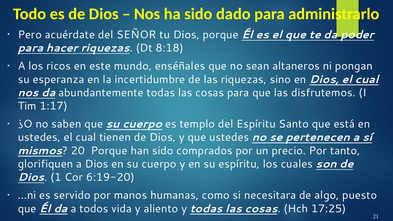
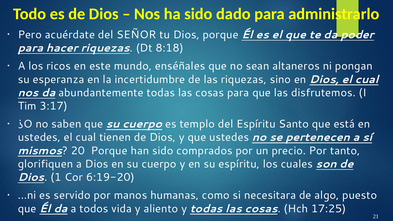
1:17: 1:17 -> 3:17 (54, 106)
